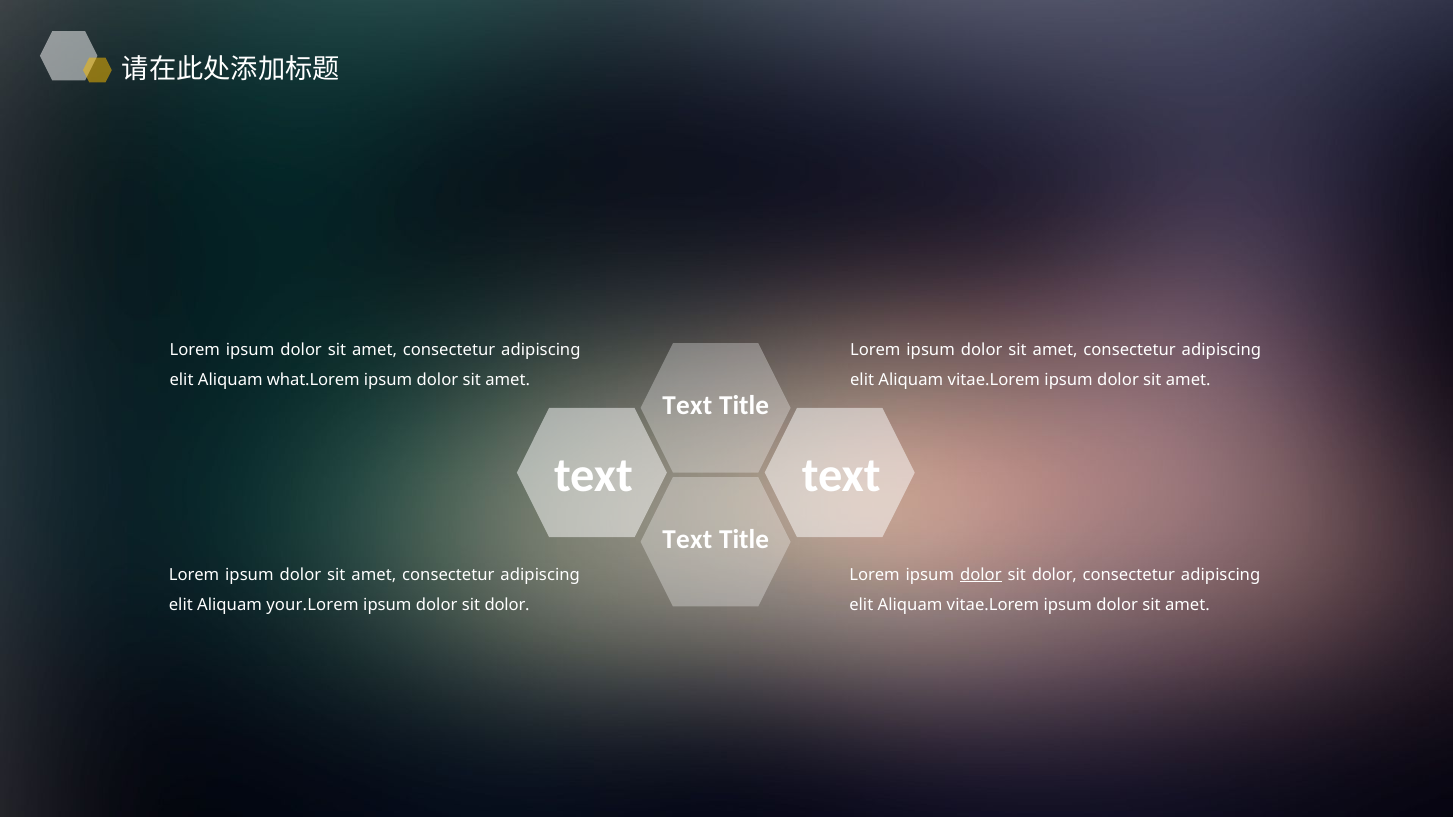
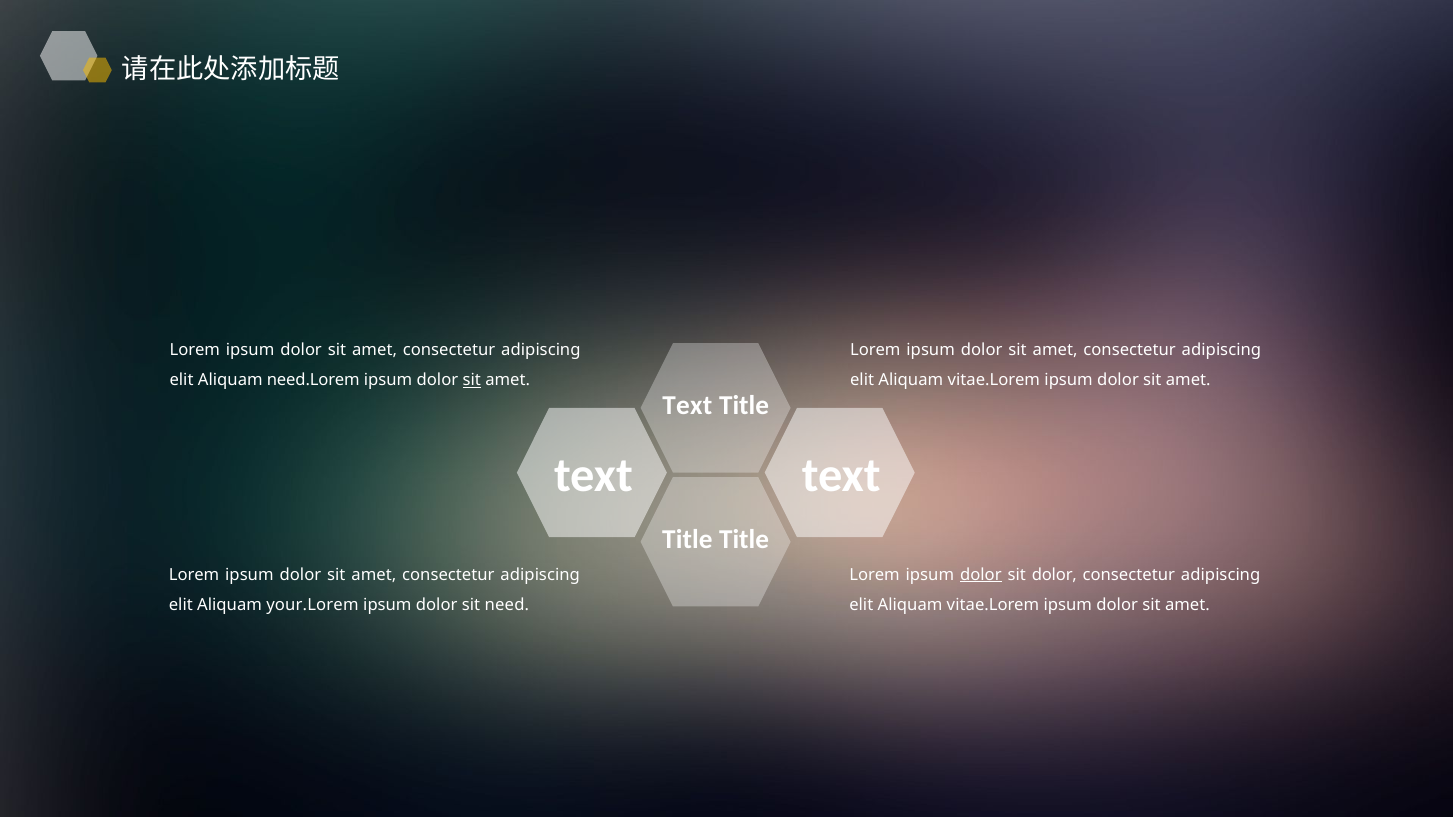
what.Lorem: what.Lorem -> need.Lorem (313, 380)
sit underline: none -> present (472, 380)
Text: Text -> Title (687, 539)
dolor: dolor -> need (507, 605)
